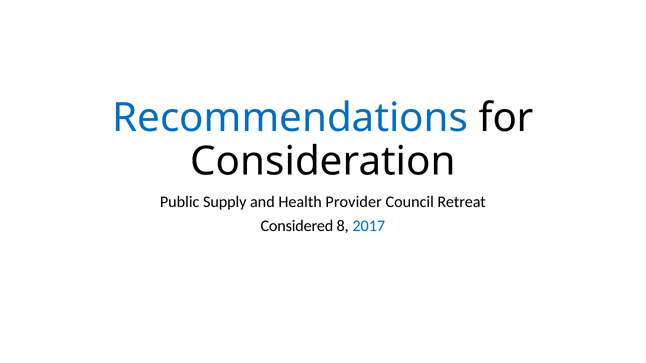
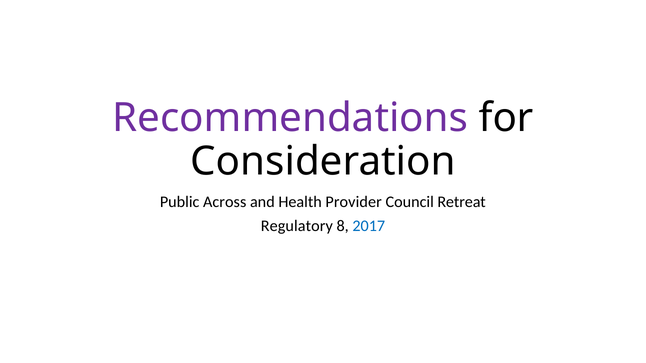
Recommendations colour: blue -> purple (290, 118)
Supply: Supply -> Across (225, 202)
Considered: Considered -> Regulatory (297, 226)
